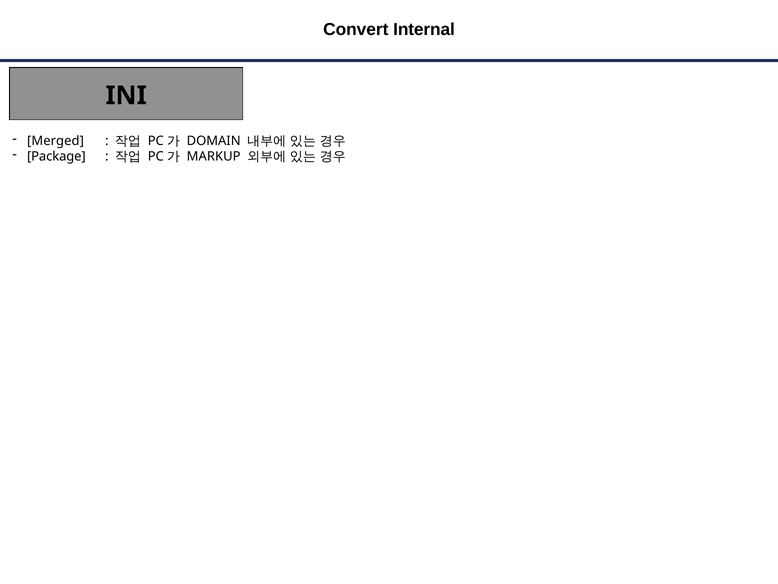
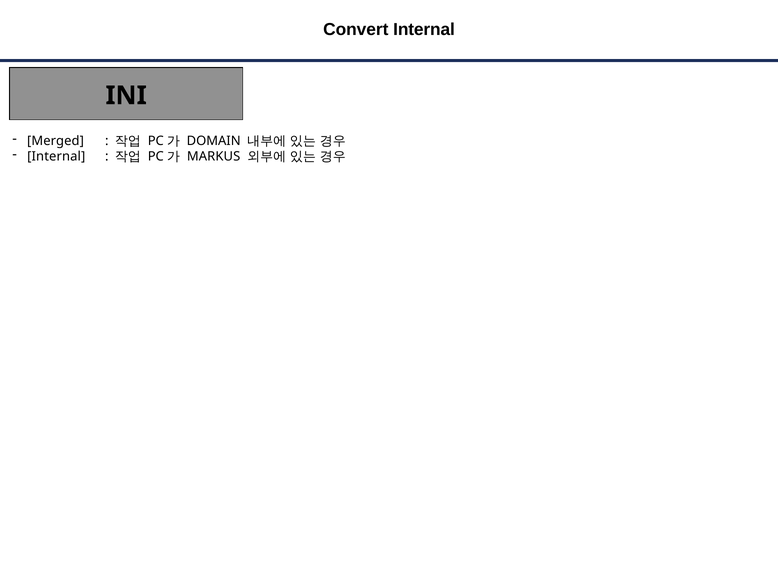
Package: Package -> Internal (56, 156)
MARKUP: MARKUP -> MARKUS (214, 156)
